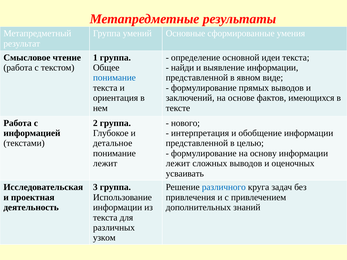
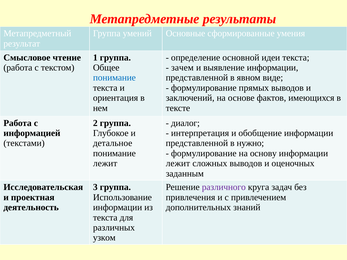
найди: найди -> зачем (182, 68)
нового: нового -> диалог (185, 123)
целью: целью -> нужно (250, 143)
усваивать: усваивать -> заданным (185, 174)
различного colour: blue -> purple (224, 187)
